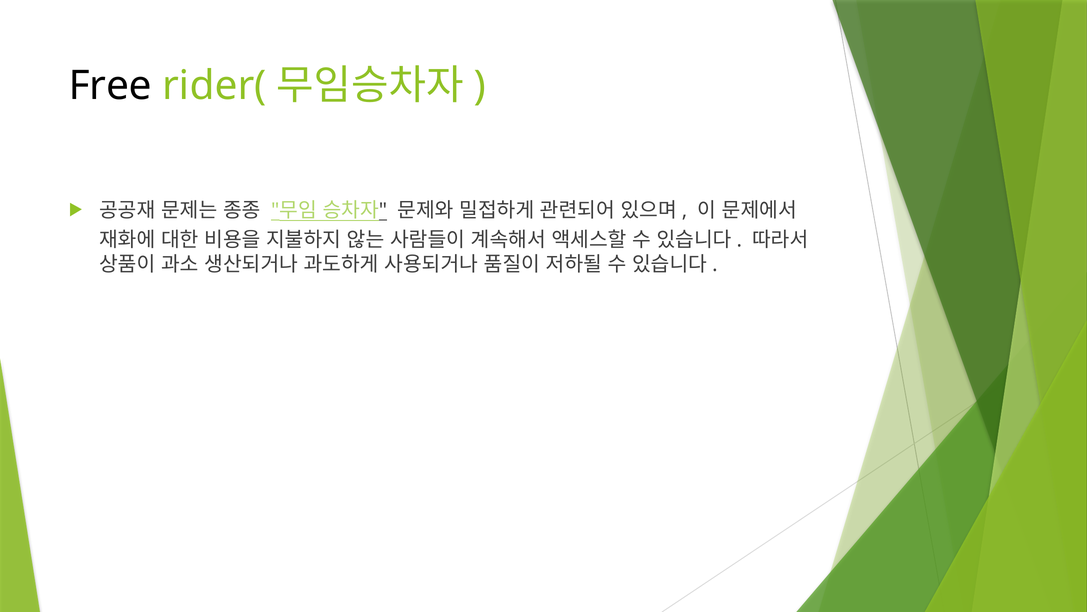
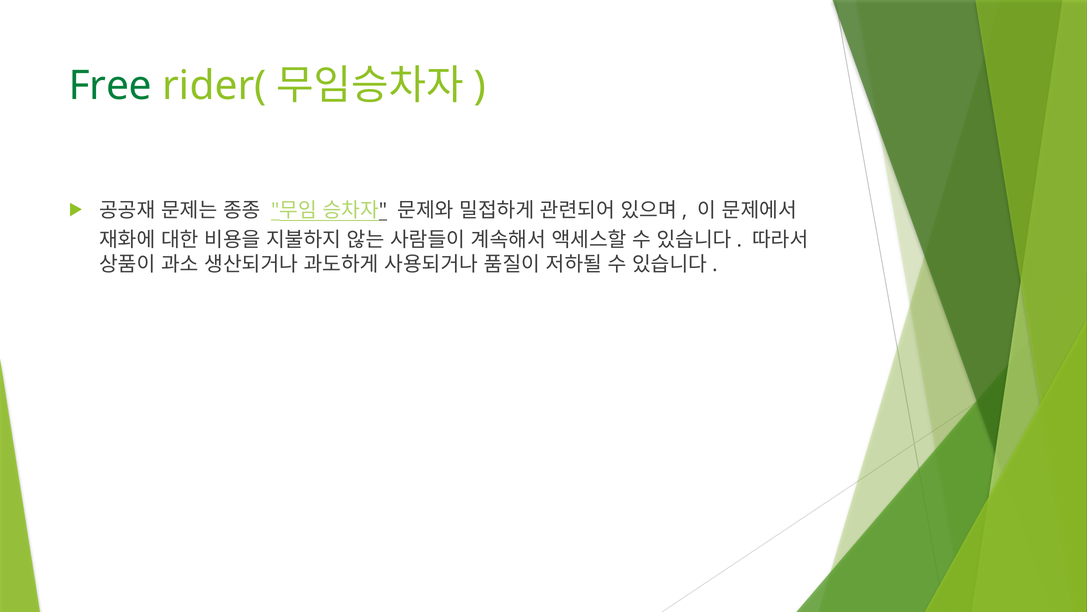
Free colour: black -> green (110, 86)
